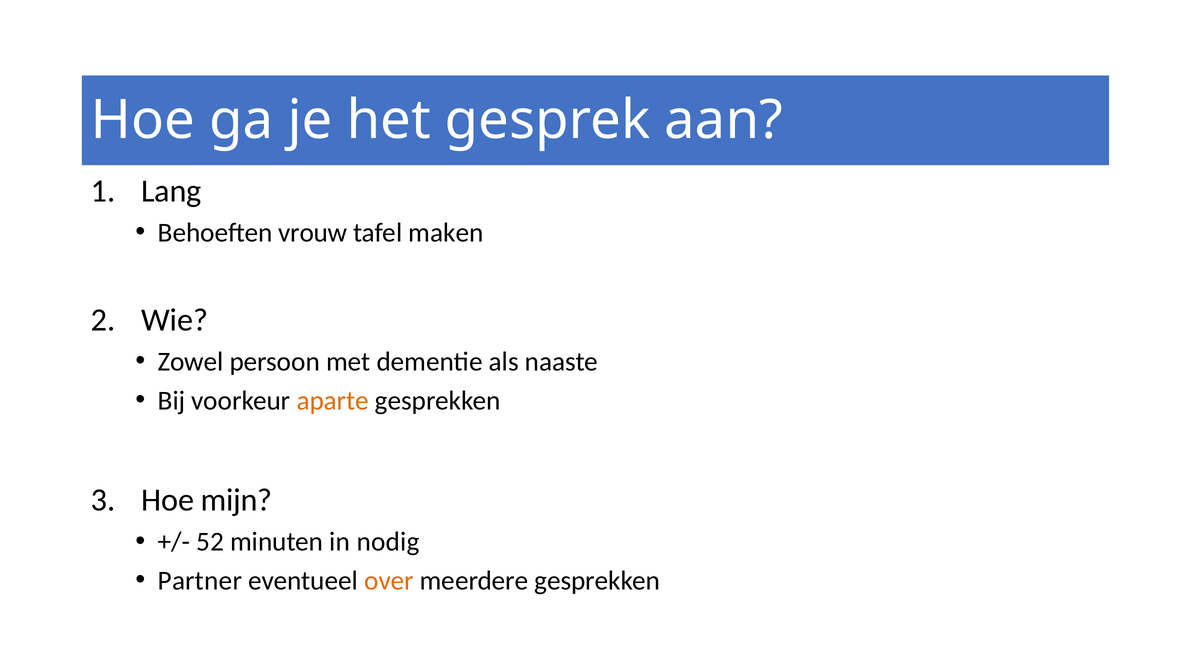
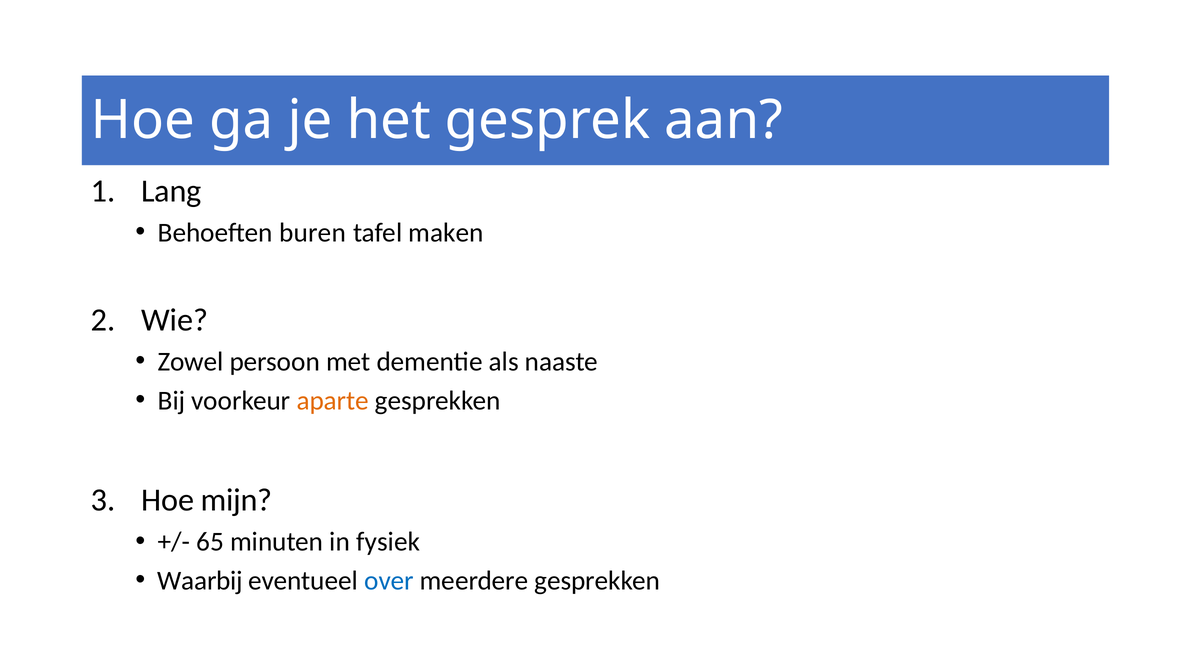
vrouw: vrouw -> buren (313, 233)
52: 52 -> 65 (210, 542)
nodig: nodig -> fysiek (388, 542)
Partner: Partner -> Waarbij (200, 581)
over colour: orange -> blue (389, 581)
